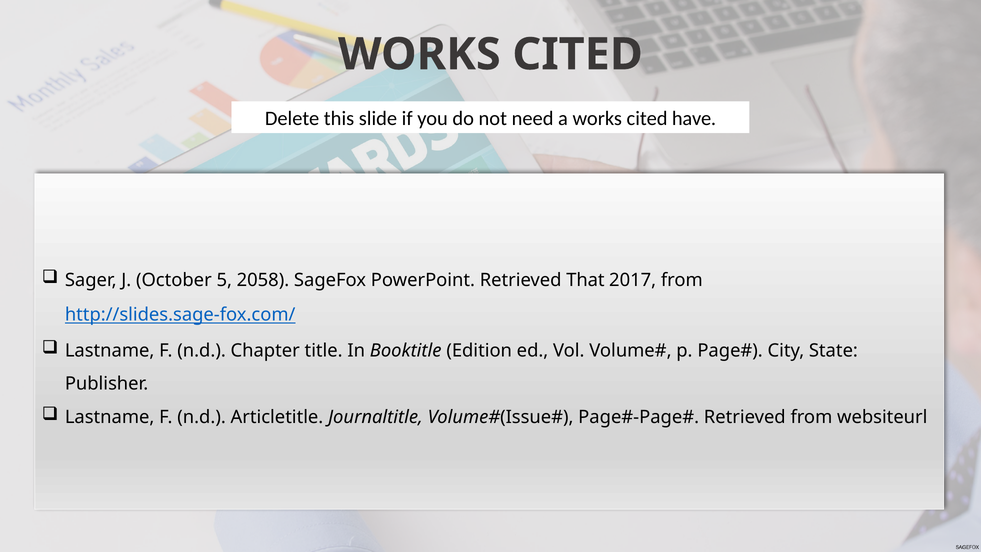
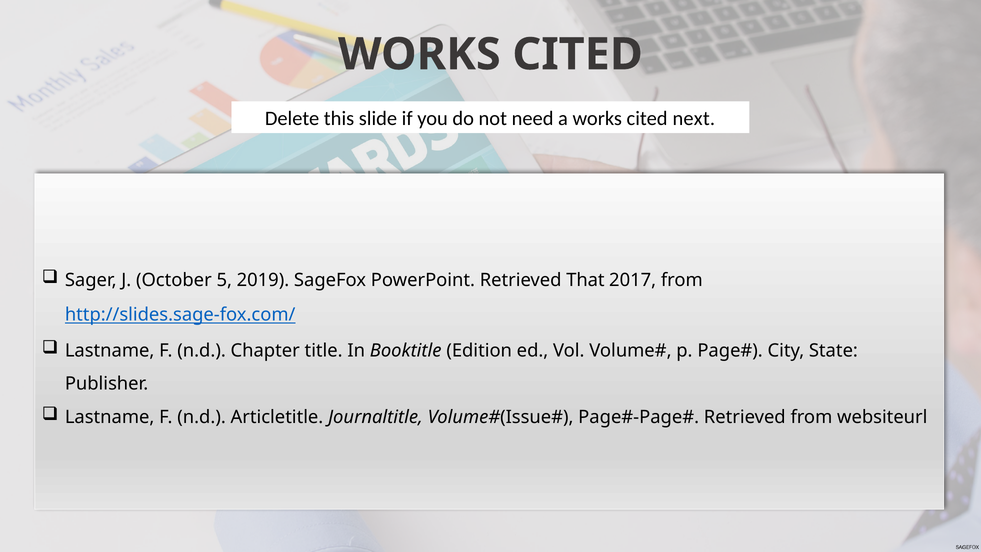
have: have -> next (694, 119)
2058: 2058 -> 2019 (263, 280)
